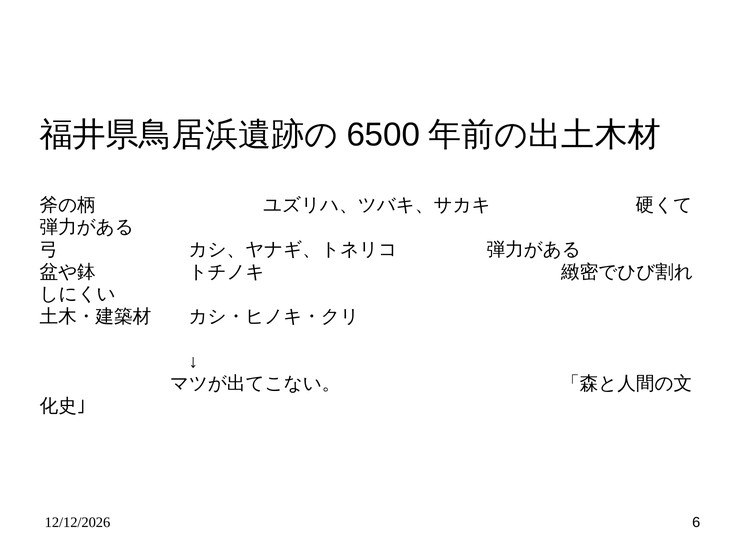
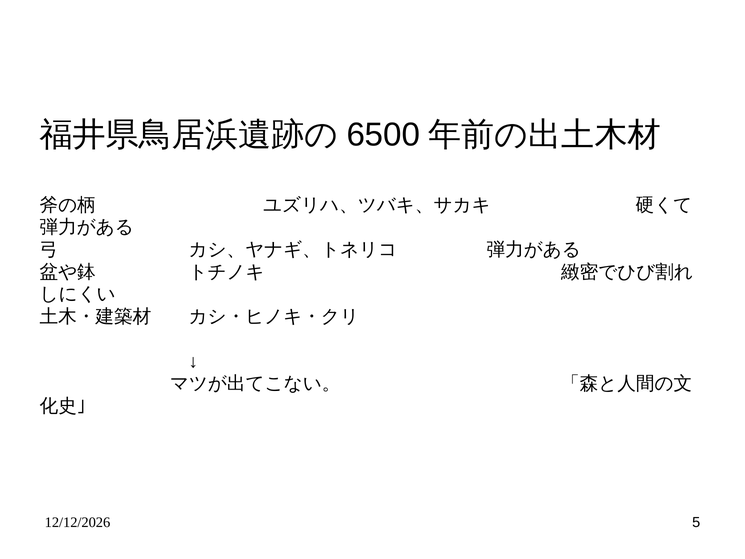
6: 6 -> 5 (696, 522)
